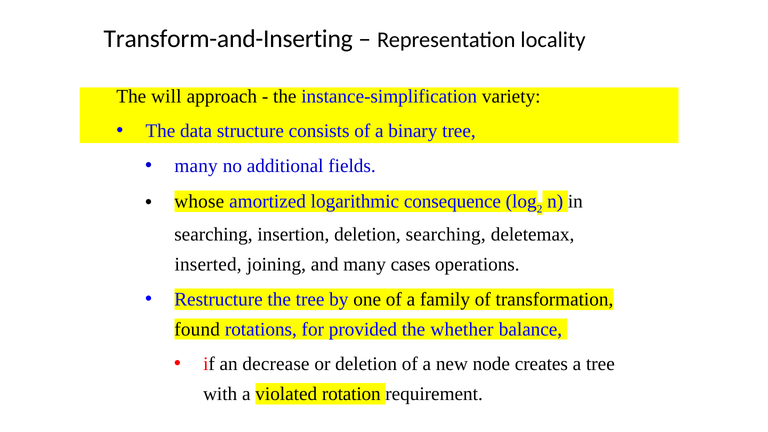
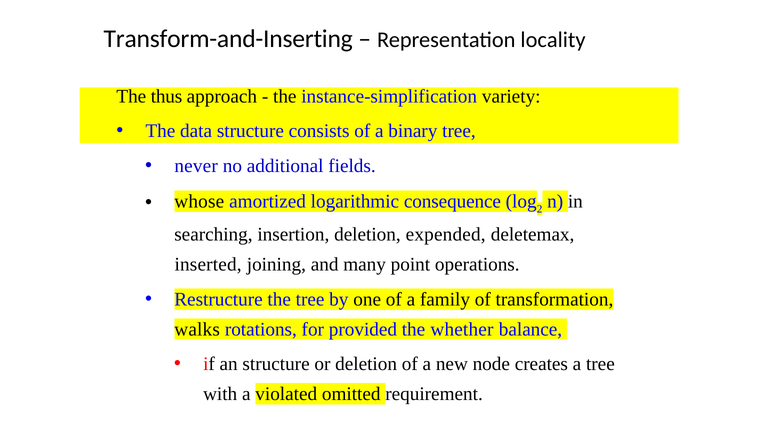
will: will -> thus (167, 96)
many: many -> never (196, 166)
deletion searching: searching -> expended (446, 235)
cases: cases -> point (410, 265)
found: found -> walks (197, 329)
an decrease: decrease -> structure (276, 364)
rotation: rotation -> omitted (351, 394)
